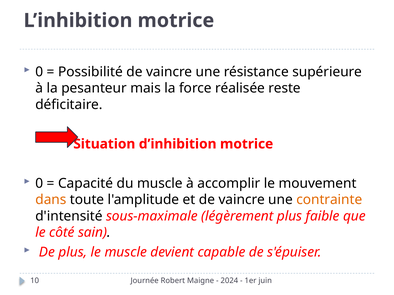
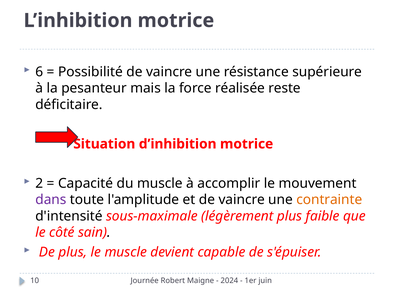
0: 0 -> 6 (39, 72)
0: 0 -> 2 (39, 184)
dans colour: orange -> purple (51, 200)
